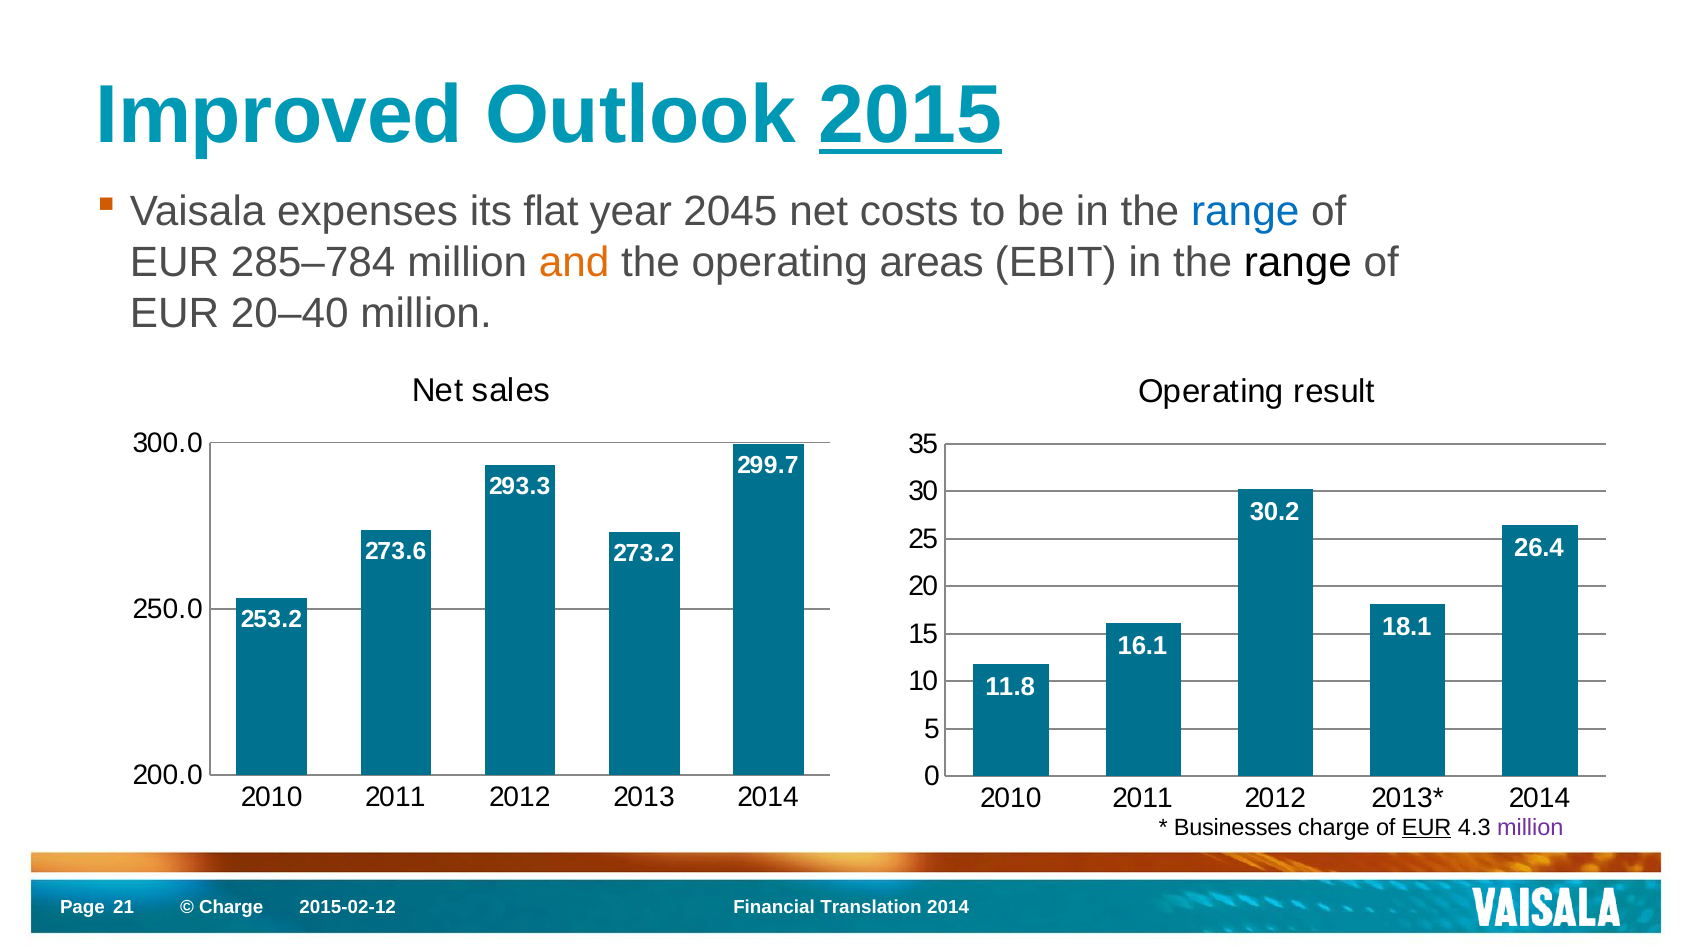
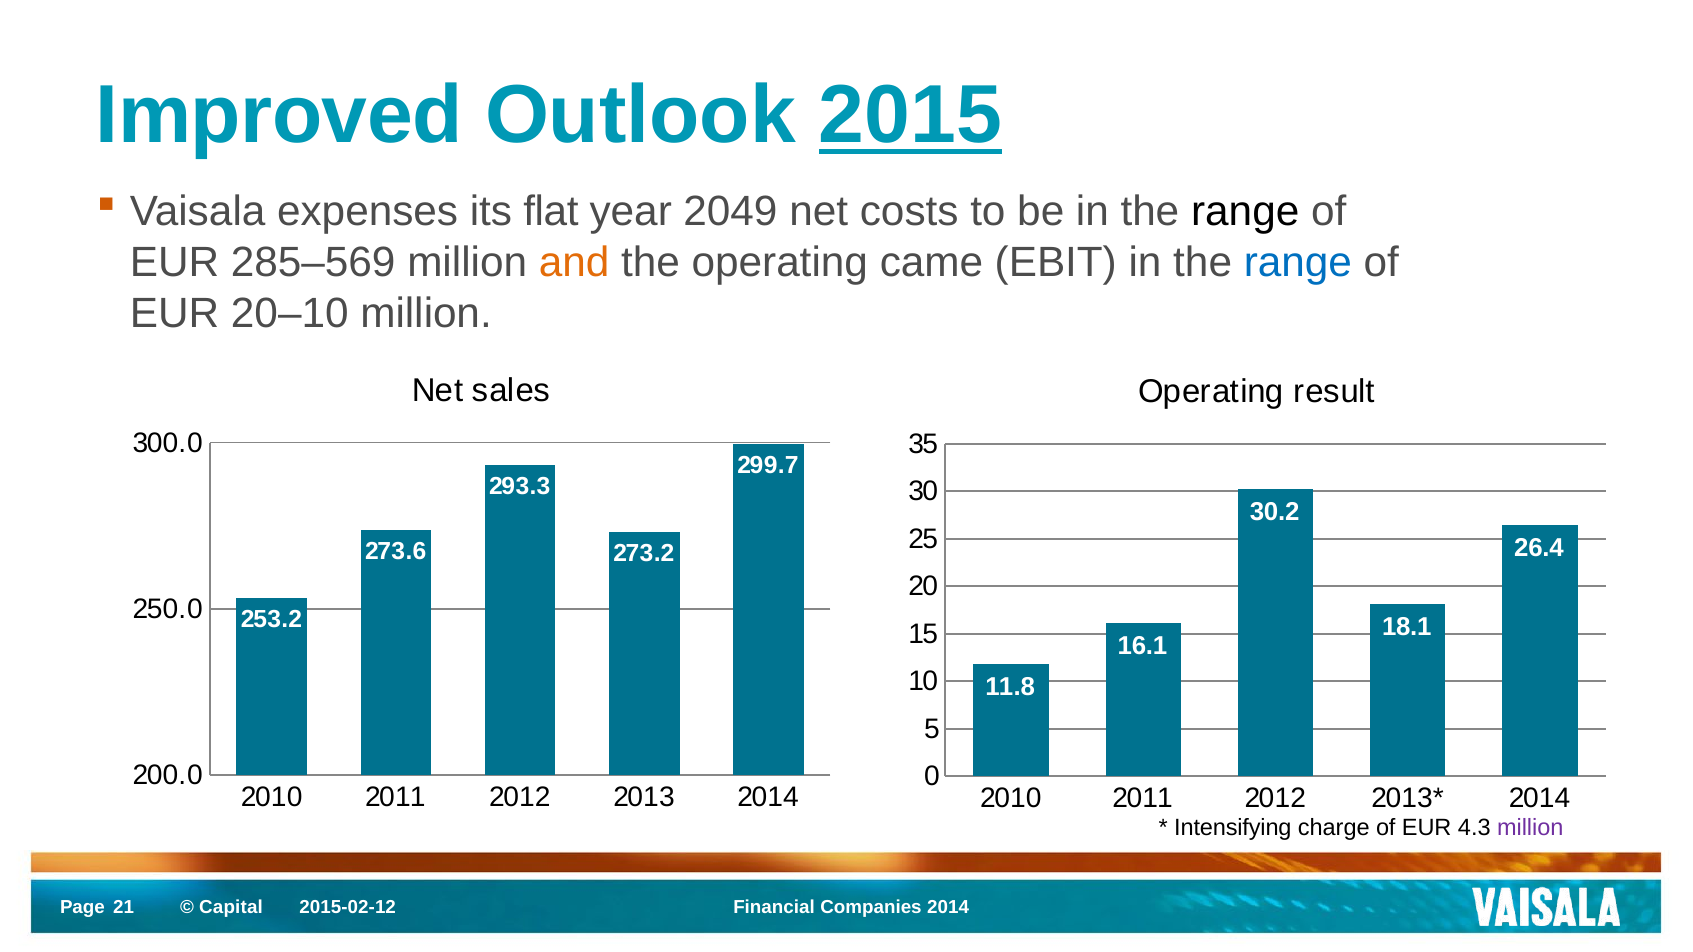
2045: 2045 -> 2049 (730, 212)
range colour: blue -> black (1245, 212)
285–784: 285–784 -> 285–569 (313, 263)
areas: areas -> came (931, 263)
range colour: black -> blue (1298, 263)
20–40: 20–40 -> 20–10 (290, 314)
Businesses: Businesses -> Intensifying (1233, 828)
EUR underline: present -> none (1427, 828)
Charge: Charge -> Capital (231, 907)
Translation: Translation -> Companies (871, 907)
